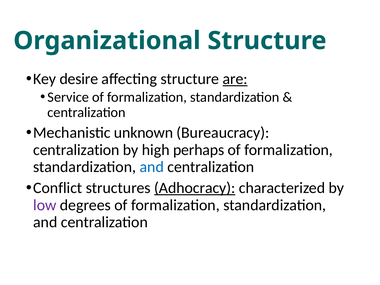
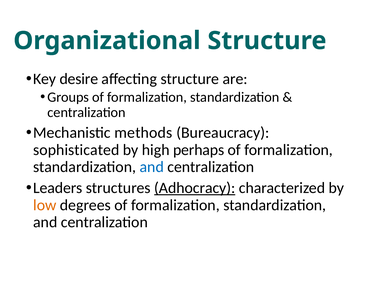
are underline: present -> none (235, 79)
Service: Service -> Groups (68, 97)
unknown: unknown -> methods (143, 133)
centralization: centralization -> sophisticated (76, 150)
Conflict: Conflict -> Leaders (58, 188)
low colour: purple -> orange (45, 205)
